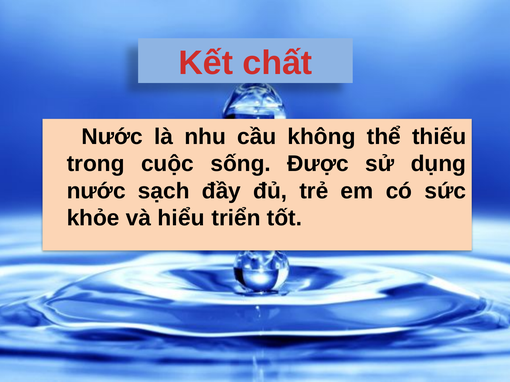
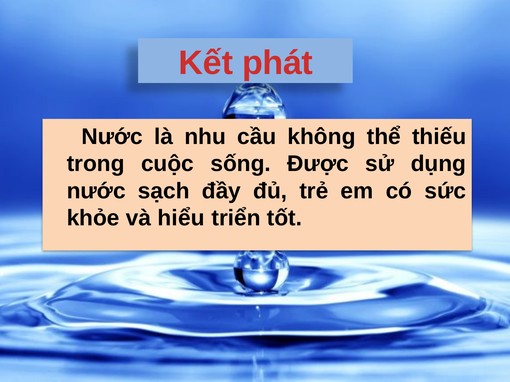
chất: chất -> phát (278, 63)
